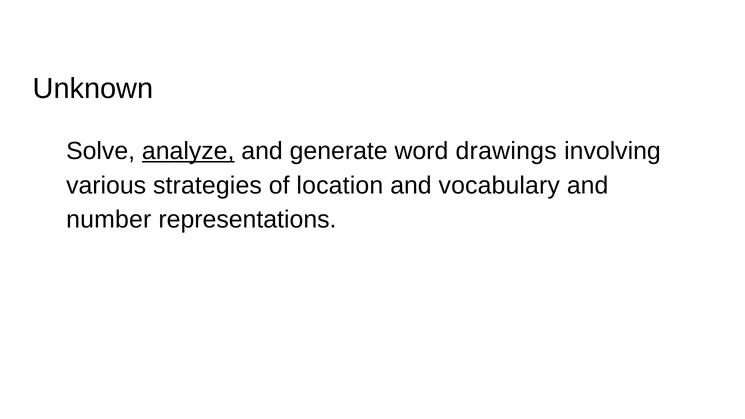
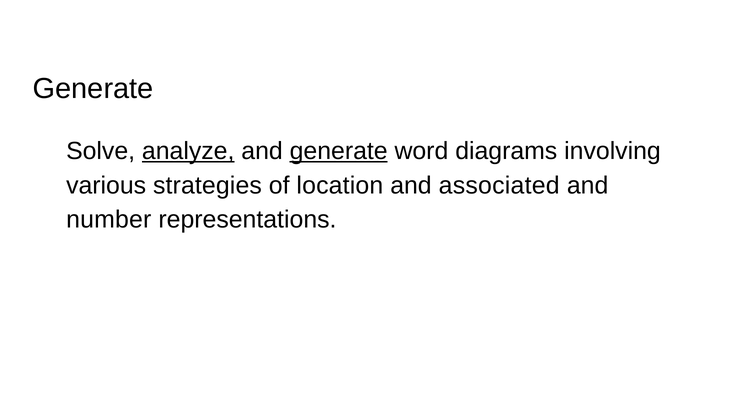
Unknown: Unknown -> Generate (93, 89)
generate underline: none -> present (339, 151)
drawings: drawings -> diagrams (506, 151)
vocabulary: vocabulary -> associated (499, 185)
